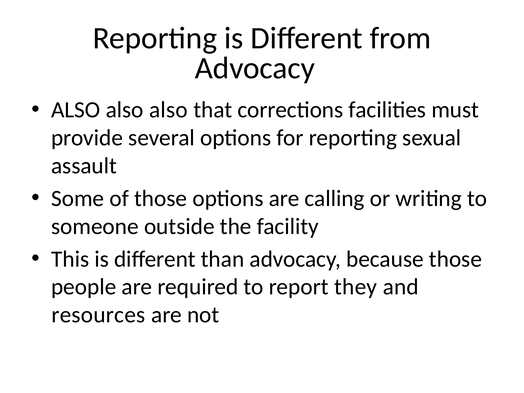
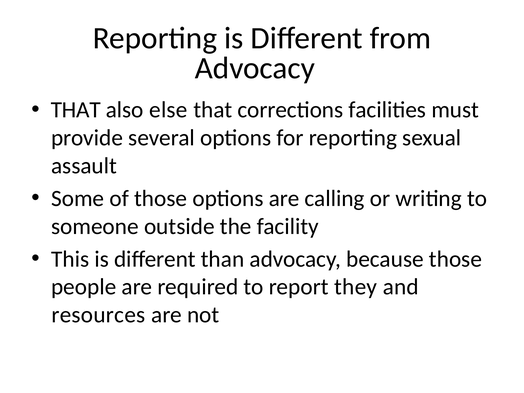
ALSO: ALSO -> THAT (76, 110)
also: also -> else (168, 110)
